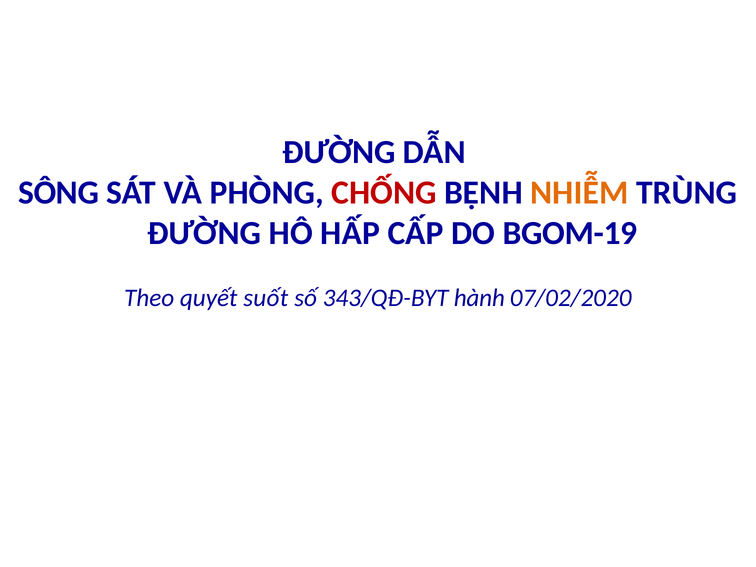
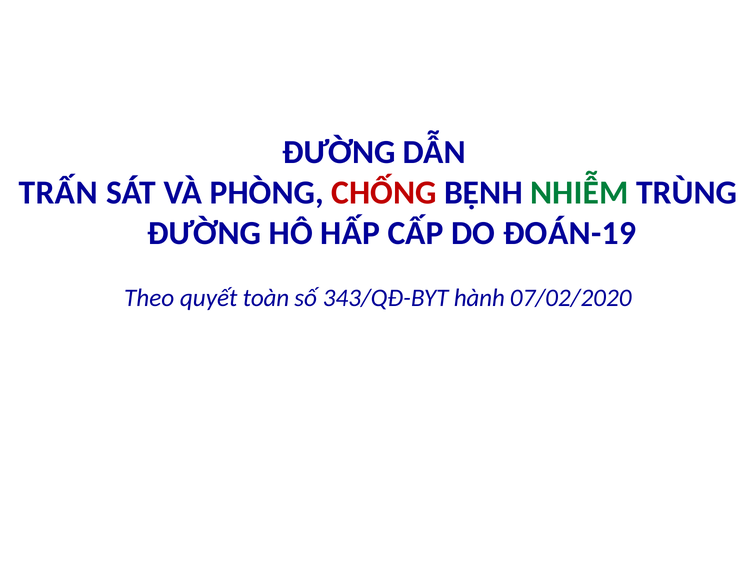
SÔNG: SÔNG -> TRẤN (58, 193)
NHIỄM colour: orange -> green (579, 193)
BGOM-19: BGOM-19 -> ĐOÁN-19 (570, 233)
suốt: suốt -> toàn (266, 298)
